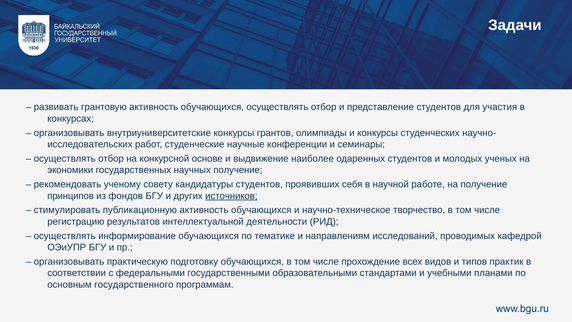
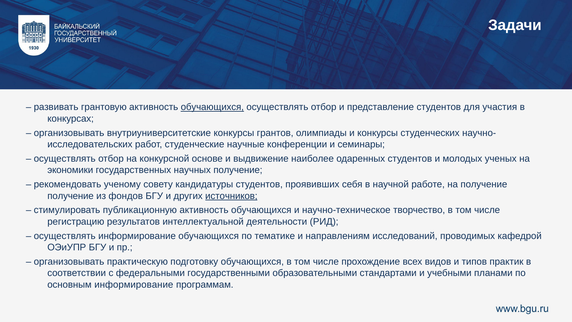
обучающихся underline: none -> present (212, 107)
принципов: принципов -> получение (71, 196)
основным государственного: государственного -> информирование (134, 284)
